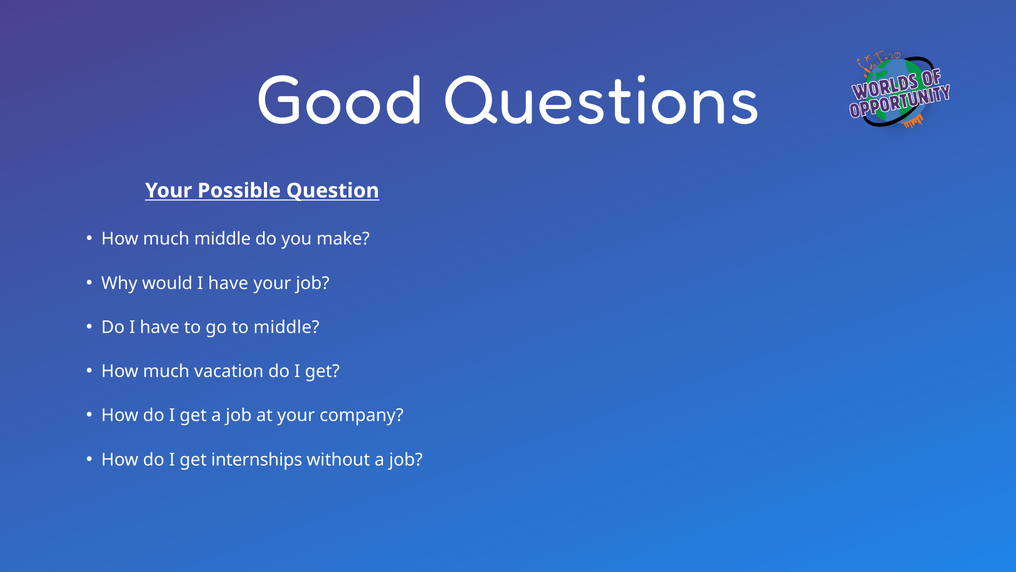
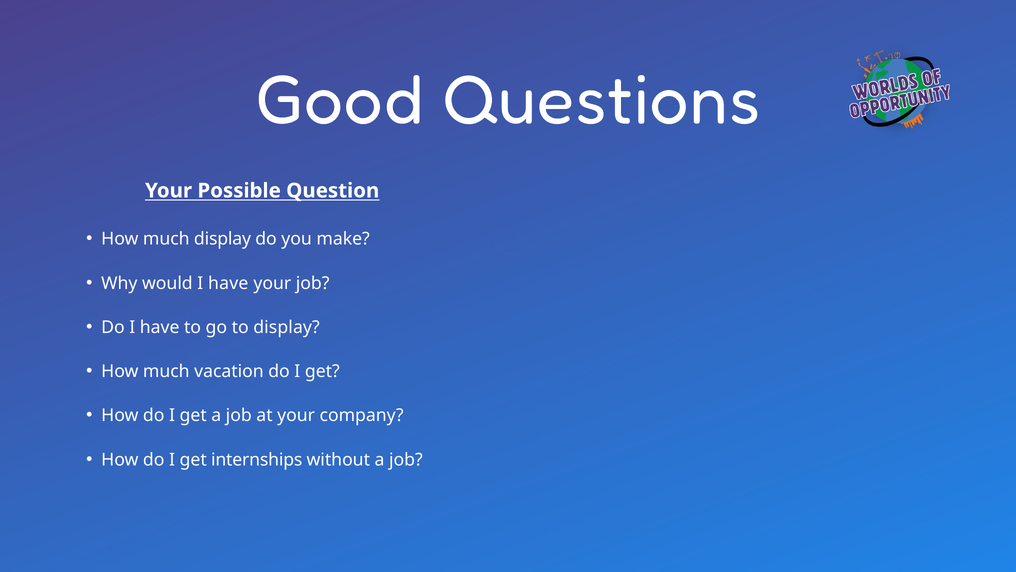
much middle: middle -> display (223, 239)
to middle: middle -> display (287, 327)
